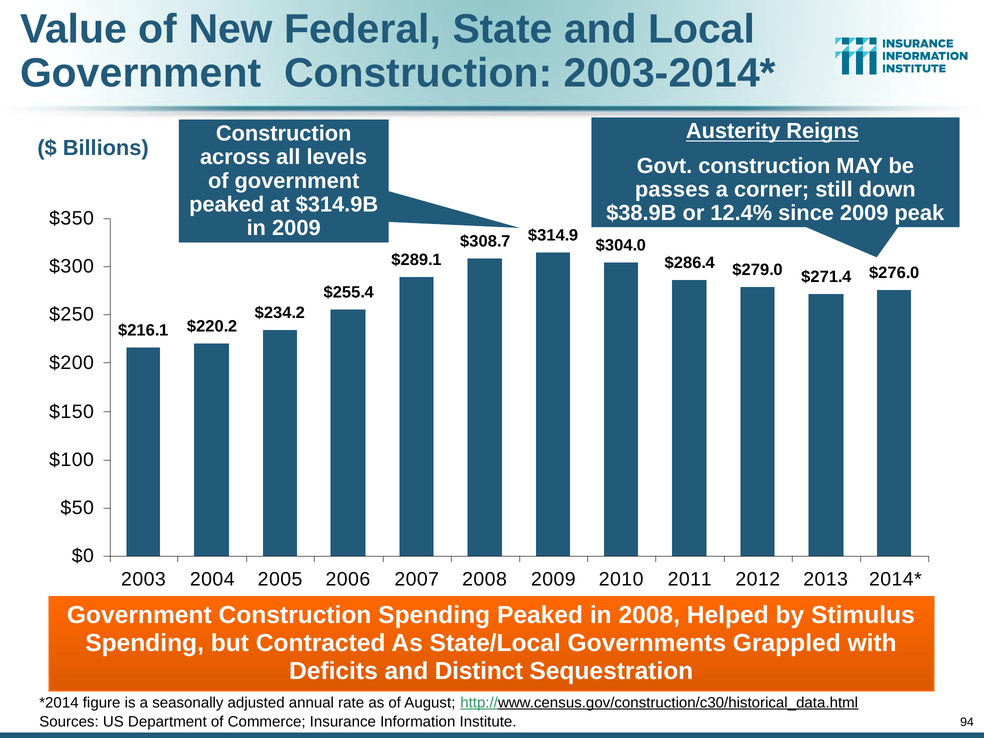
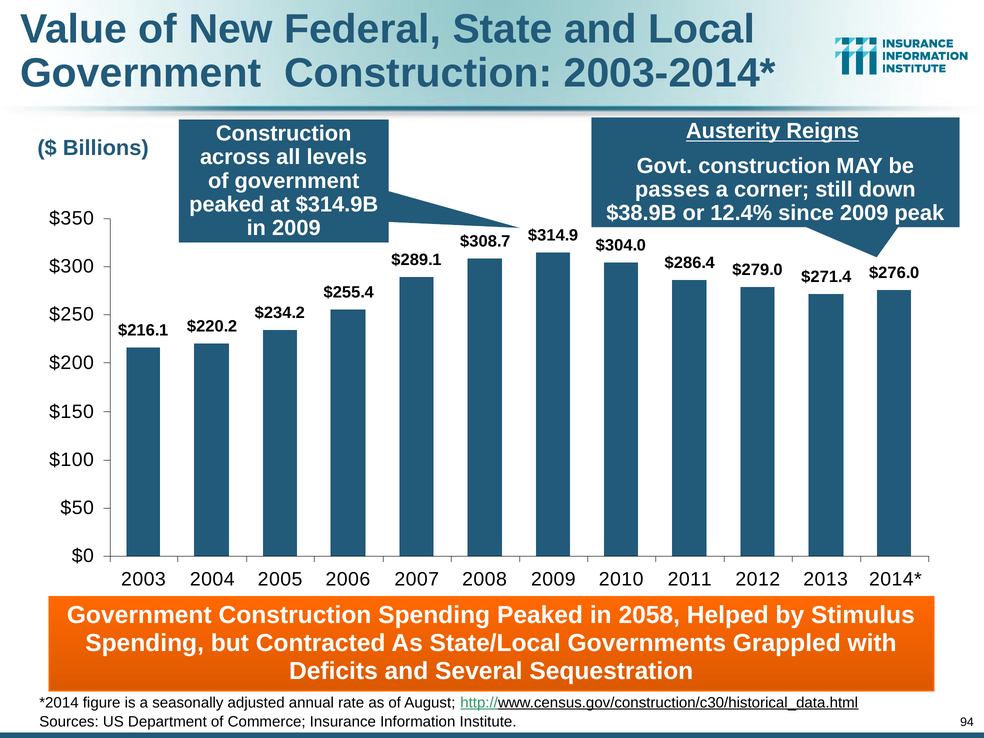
in 2008: 2008 -> 2058 (649, 615)
Distinct: Distinct -> Several (479, 671)
